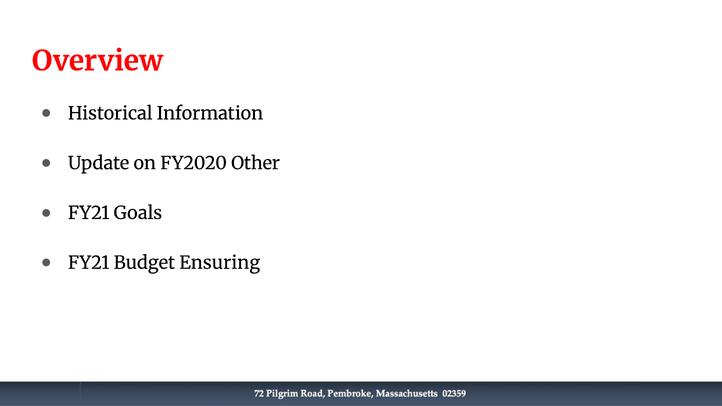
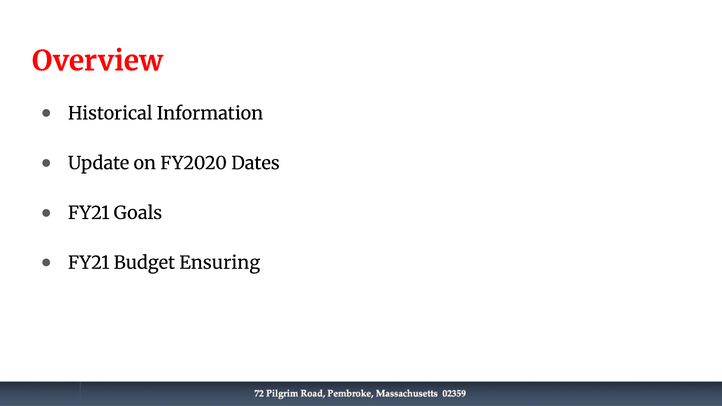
Other: Other -> Dates (255, 163)
